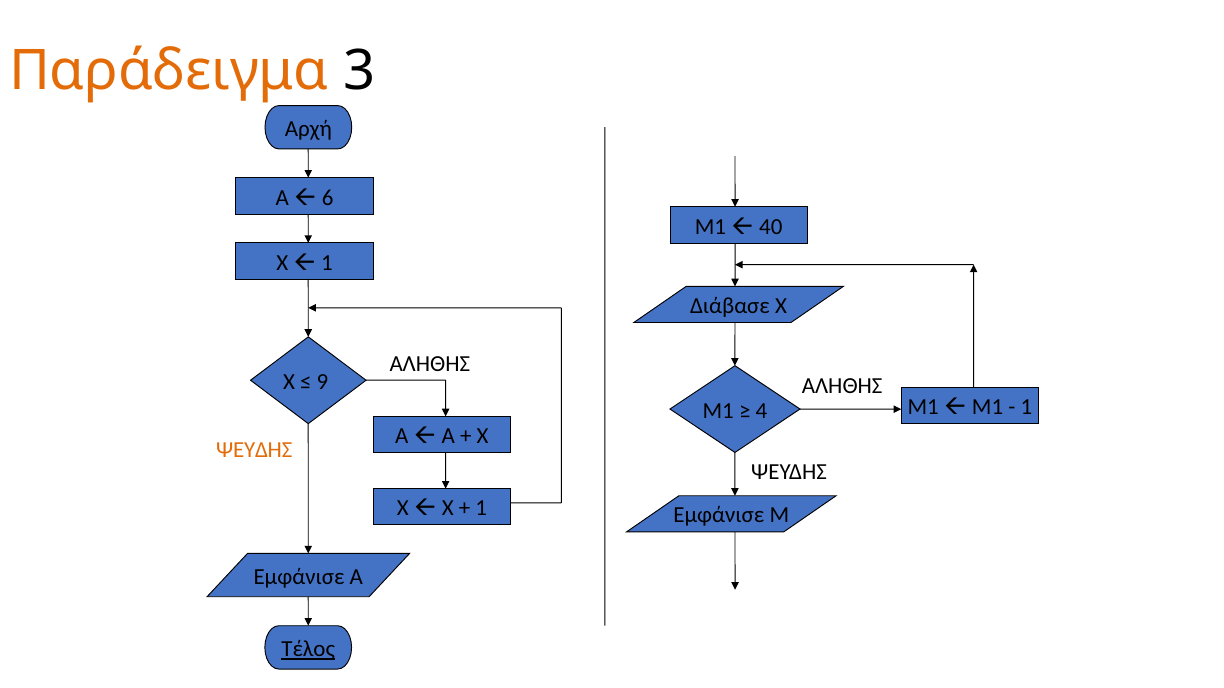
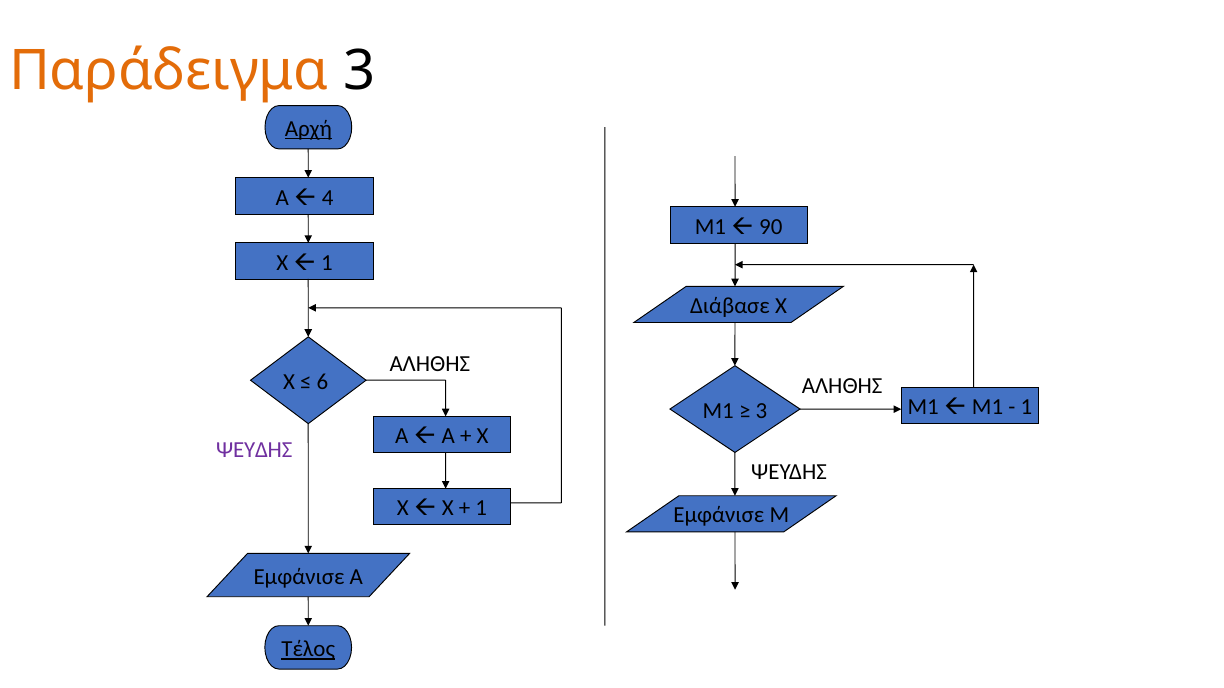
Αρχή underline: none -> present (308, 129)
6: 6 -> 4 (328, 198)
40: 40 -> 90 (771, 227)
9: 9 -> 6 (322, 382)
4: 4 -> 3 (761, 411)
ΨΕΥΔΗΣ colour: orange -> purple (254, 450)
